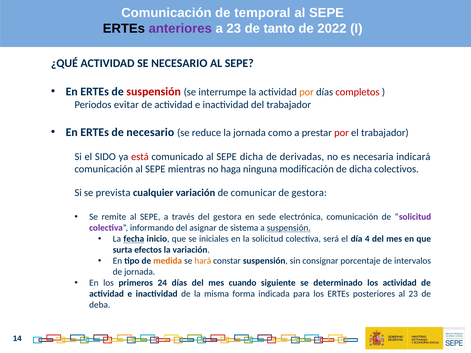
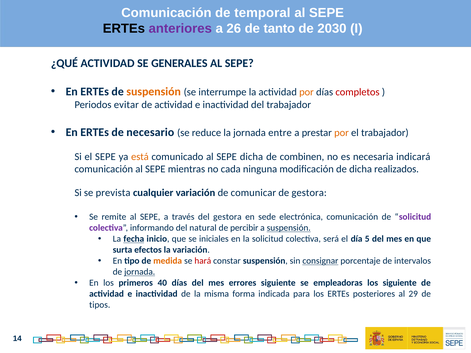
a 23: 23 -> 26 (234, 29)
2022: 2022 -> 2030 (332, 29)
SE NECESARIO: NECESARIO -> GENERALES (179, 63)
suspensión colour: red -> orange (154, 92)
como: como -> entre (280, 133)
por colour: red -> orange (342, 133)
el SIDO: SIDO -> SEPE (105, 157)
está colour: red -> orange (140, 157)
derivadas: derivadas -> combinen (302, 157)
haga: haga -> cada (231, 169)
colectivos: colectivos -> realizados (397, 169)
asignar: asignar -> natural (203, 228)
sistema: sistema -> percibir (244, 228)
4: 4 -> 5 (367, 239)
hará colour: orange -> red (203, 261)
consignar underline: none -> present (320, 261)
jornada underline: none -> present (140, 272)
24: 24 -> 40 (162, 283)
cuando: cuando -> errores (243, 283)
determinado: determinado -> empleadoras (338, 283)
los actividad: actividad -> siguiente (400, 283)
al 23: 23 -> 29 (413, 294)
deba: deba -> tipos (100, 305)
